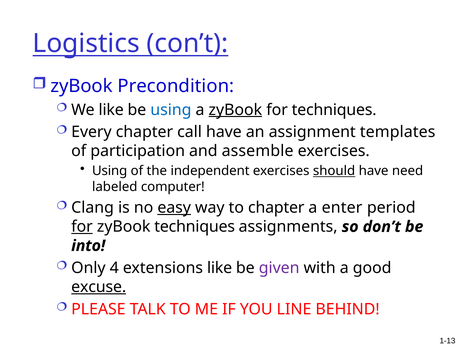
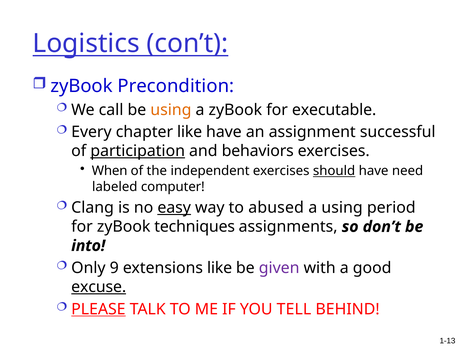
We like: like -> call (111, 110)
using colour: blue -> orange (171, 110)
zyBook underline: present -> none (235, 110)
for techniques: techniques -> executable (334, 110)
chapter call: call -> like (190, 132)
templates: templates -> successful (398, 132)
participation underline: none -> present (138, 151)
assemble: assemble -> behaviors (258, 151)
Using: Using -> When (110, 171)
to chapter: chapter -> abused (276, 208)
a enter: enter -> using (342, 208)
for underline: present -> none (82, 227)
4: 4 -> 9 (114, 268)
PLEASE underline: none -> present (98, 309)
LINE: LINE -> TELL (294, 309)
